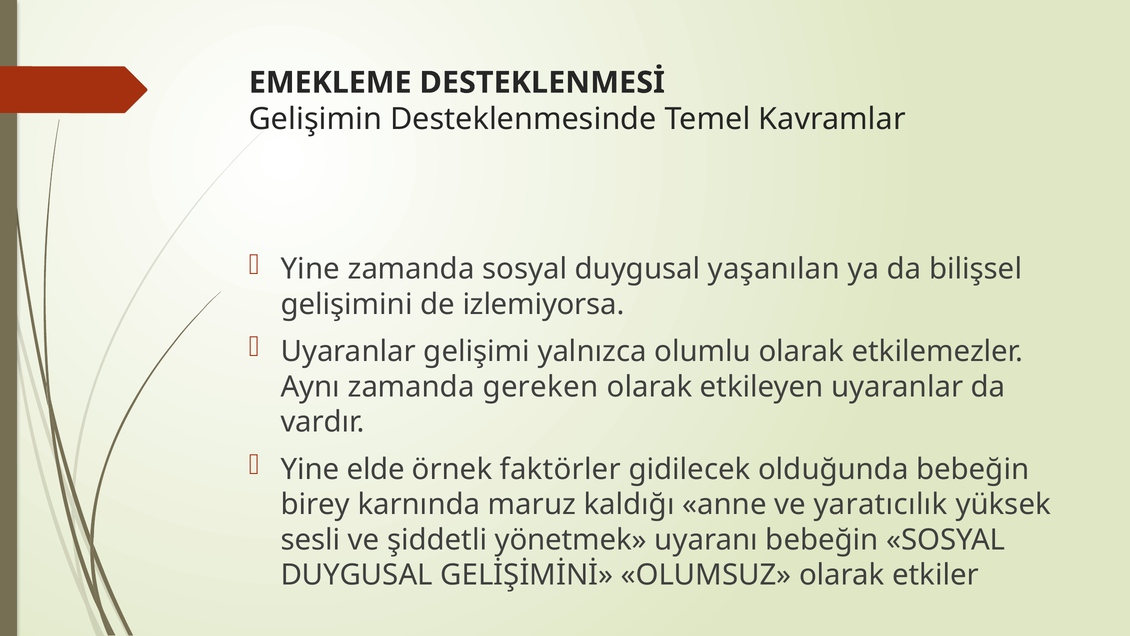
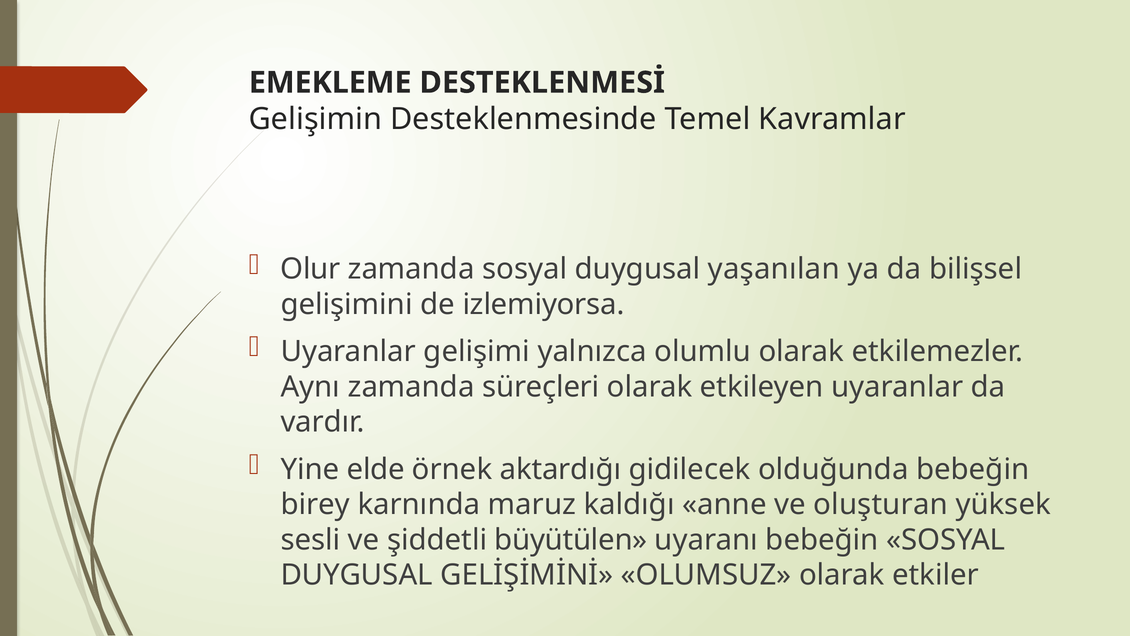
Yine: Yine -> Olur (310, 269)
gereken: gereken -> süreçleri (541, 387)
faktörler: faktörler -> aktardığı (561, 469)
yaratıcılık: yaratıcılık -> oluşturan (881, 504)
yönetmek: yönetmek -> büyütülen (571, 540)
